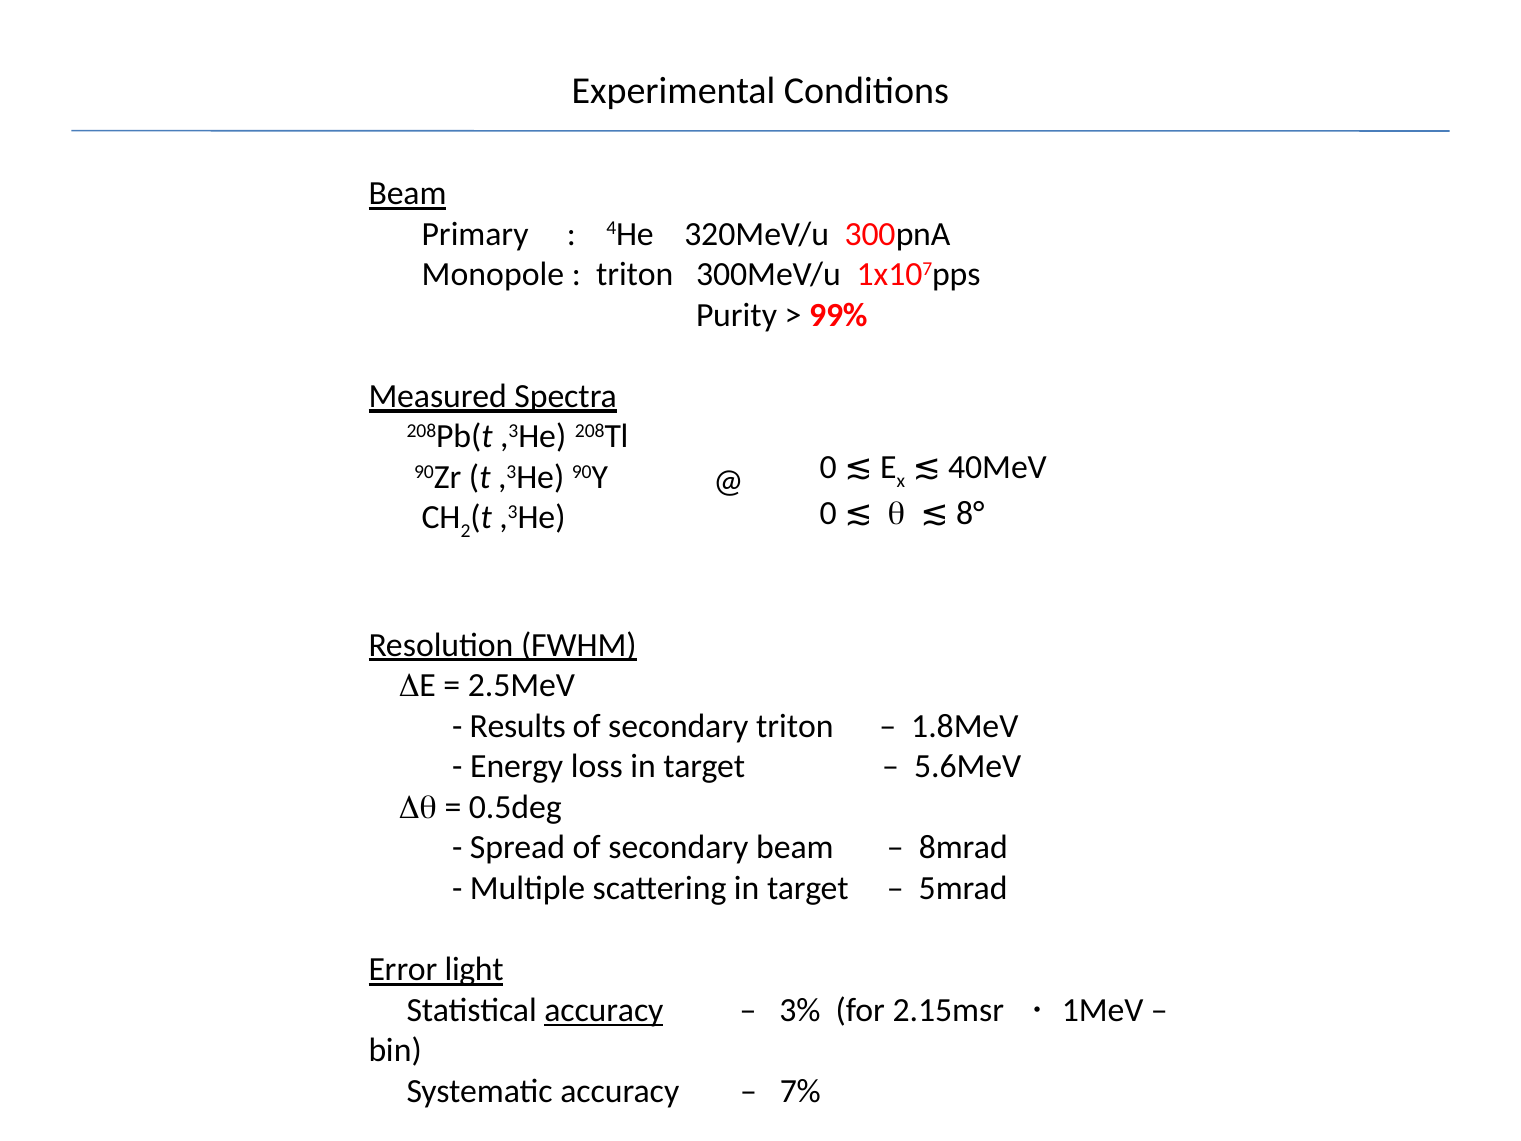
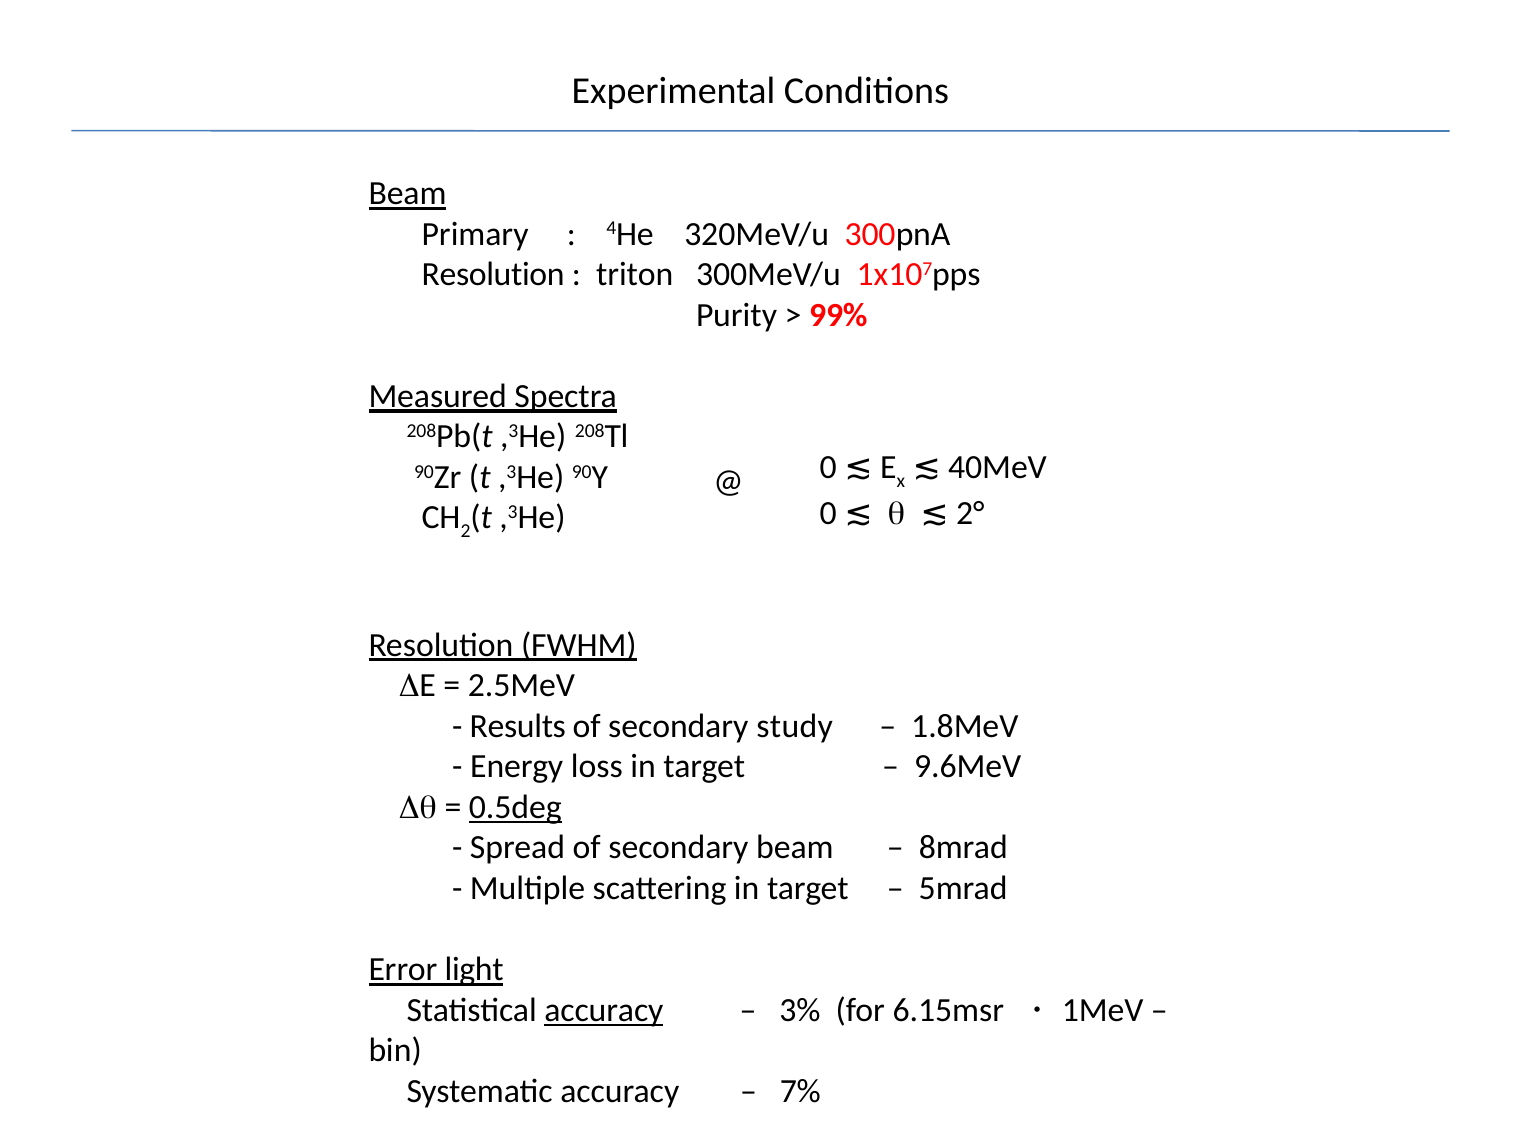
Monopole: Monopole -> Resolution (493, 274)
8°: 8° -> 2° (970, 514)
secondary triton: triton -> study (795, 726)
5.6MeV: 5.6MeV -> 9.6MeV (968, 767)
0.5deg underline: none -> present (515, 807)
2.15msr: 2.15msr -> 6.15msr (948, 1010)
